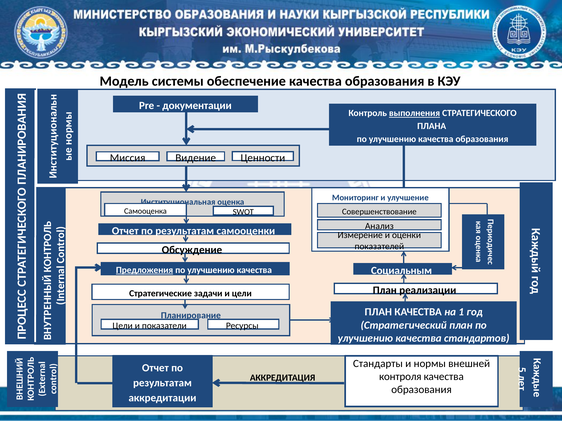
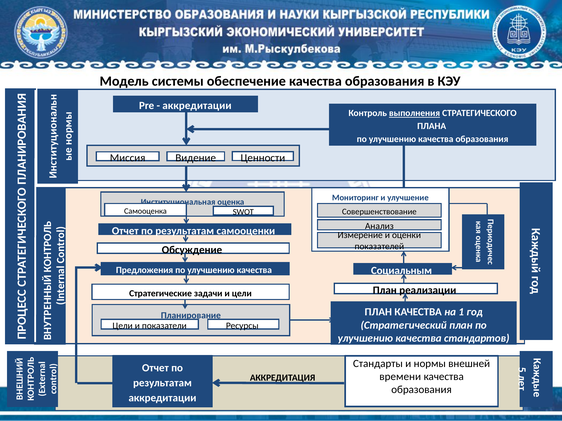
документации: документации -> аккредитации (197, 106)
Предложения underline: present -> none (145, 270)
контроля: контроля -> времени (400, 377)
